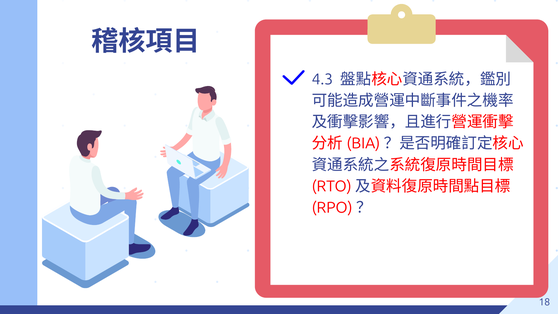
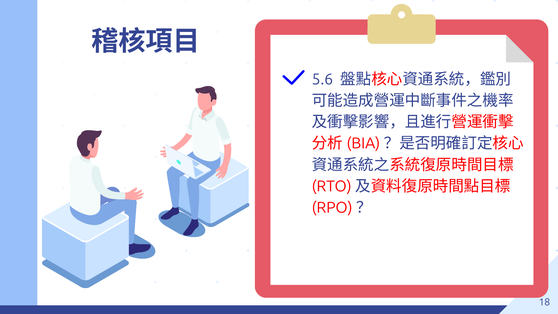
4.3: 4.3 -> 5.6 (322, 79)
